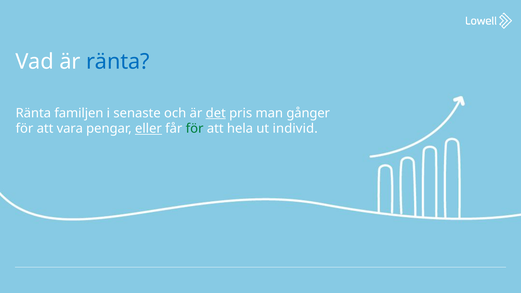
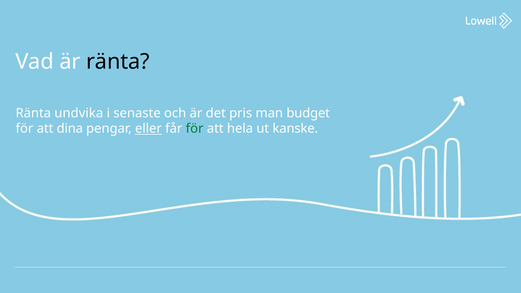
ränta colour: blue -> black (118, 62)
familjen: familjen -> undvika (79, 113)
det underline: present -> none (216, 113)
gånger: gånger -> budget (308, 113)
vara: vara -> dina (70, 129)
individ: individ -> kanske (295, 129)
